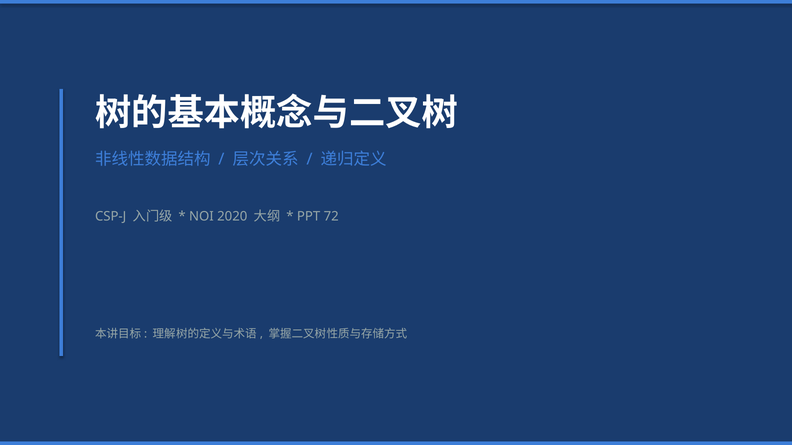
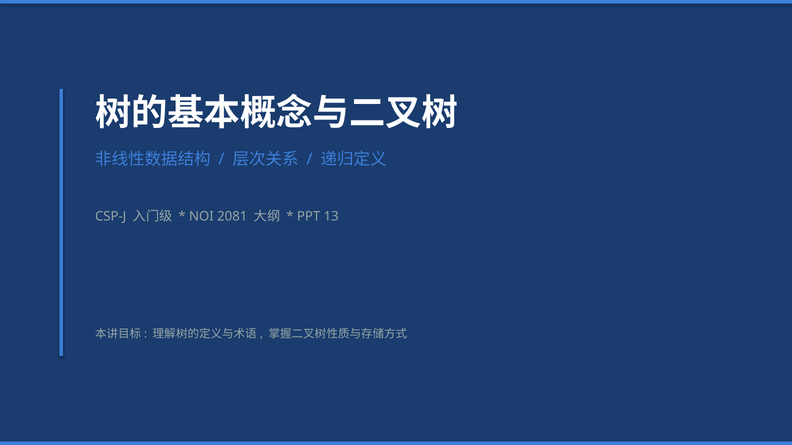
2020: 2020 -> 2081 (232, 217)
72: 72 -> 13 (331, 217)
